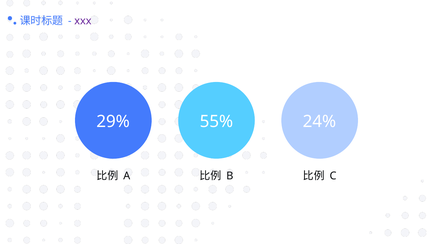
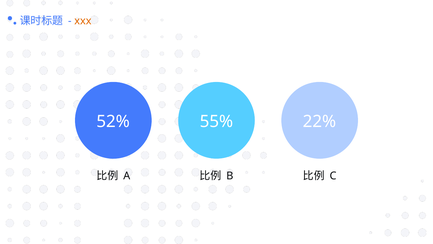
xxx colour: purple -> orange (83, 21)
29%: 29% -> 52% (113, 121)
24%: 24% -> 22% (320, 121)
